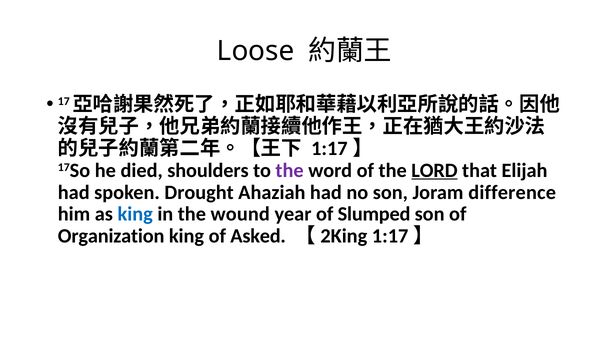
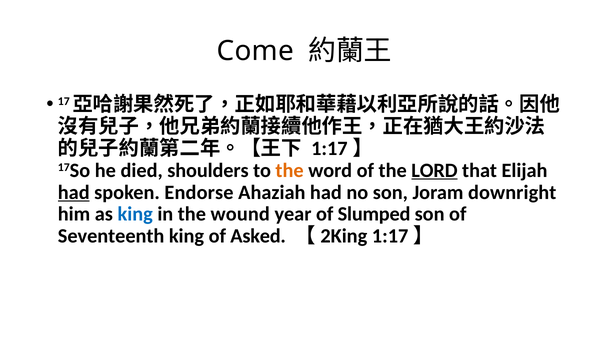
Loose: Loose -> Come (255, 51)
the colour: purple -> orange (290, 170)
had underline: none -> present (74, 192)
Drought: Drought -> Endorse (199, 192)
difference: difference -> downright (512, 192)
Organization: Organization -> Seventeenth (111, 236)
